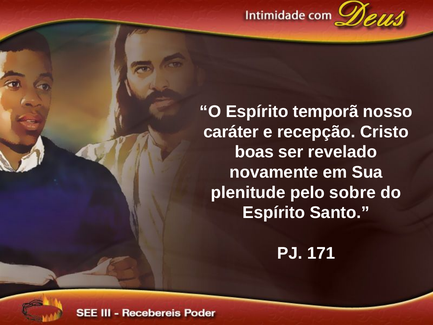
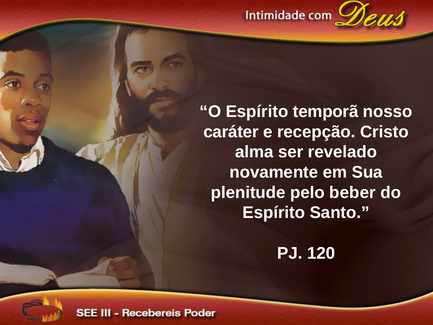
boas: boas -> alma (254, 152)
sobre: sobre -> beber (353, 192)
171: 171 -> 120 (321, 253)
